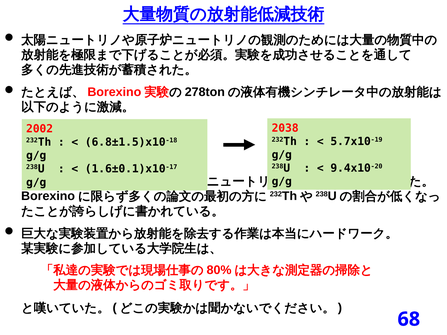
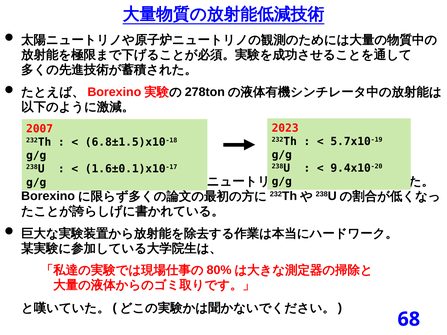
2038: 2038 -> 2023 (285, 128)
2002: 2002 -> 2007 (40, 129)
